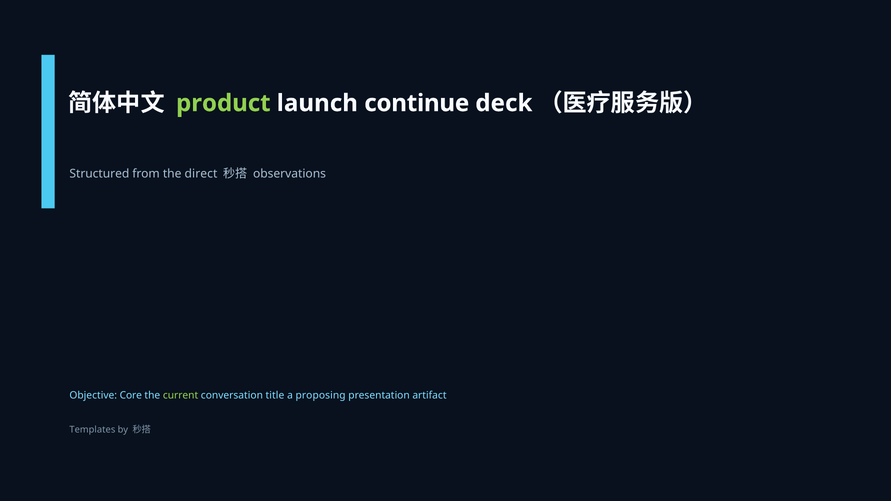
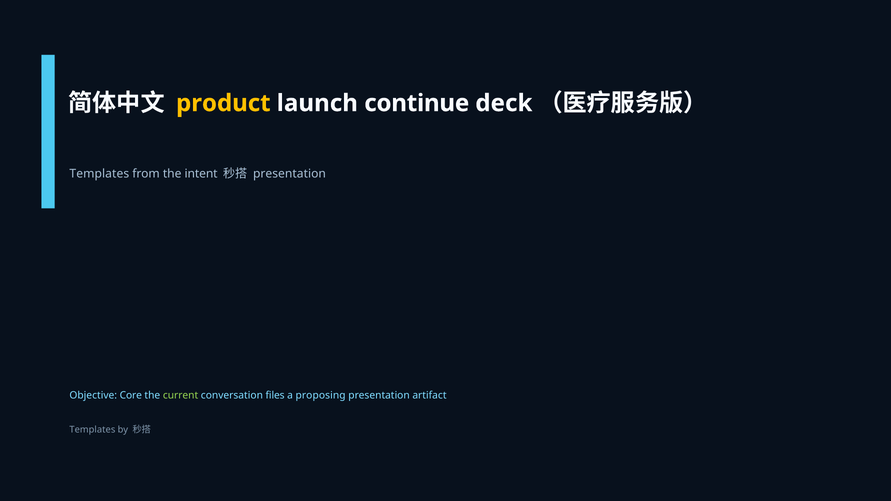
product colour: light green -> yellow (223, 103)
Structured: Structured -> Templates (99, 174)
direct: direct -> intent (201, 174)
observations: observations -> presentation (289, 174)
title: title -> files (275, 396)
